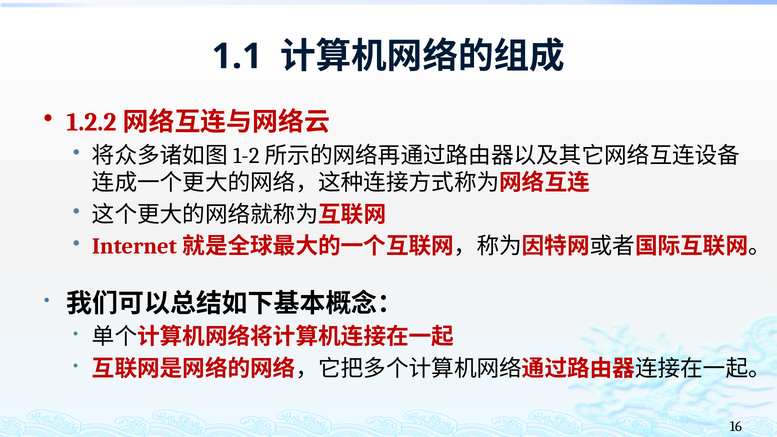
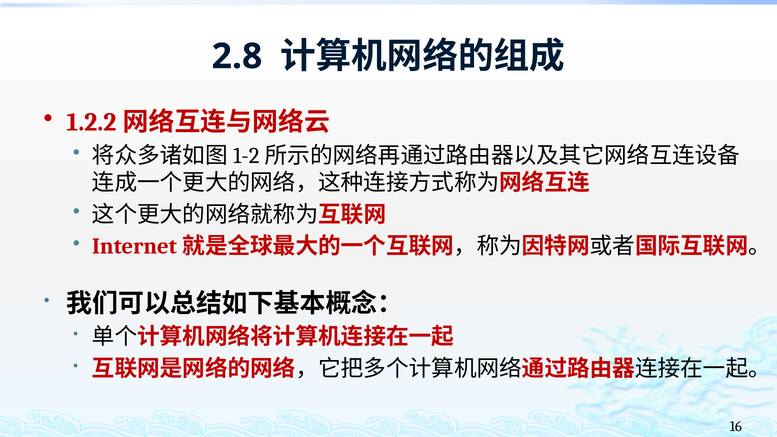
1.1: 1.1 -> 2.8 (237, 56)
